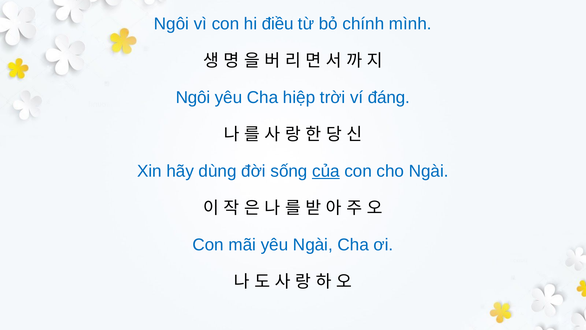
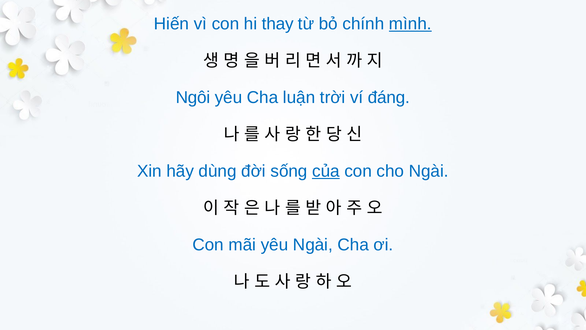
Ngôi: Ngôi -> Hiến (172, 24)
điều: điều -> thay (278, 24)
mình underline: none -> present (410, 24)
hiệp: hiệp -> luận (299, 97)
